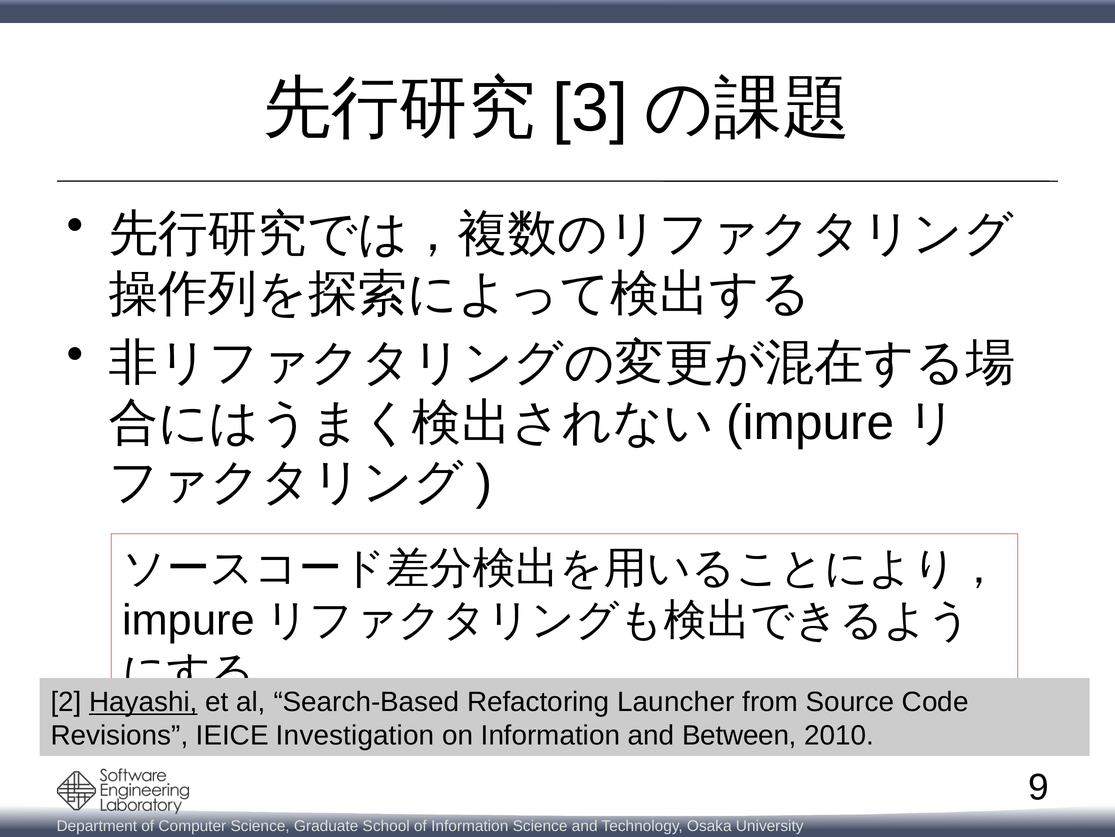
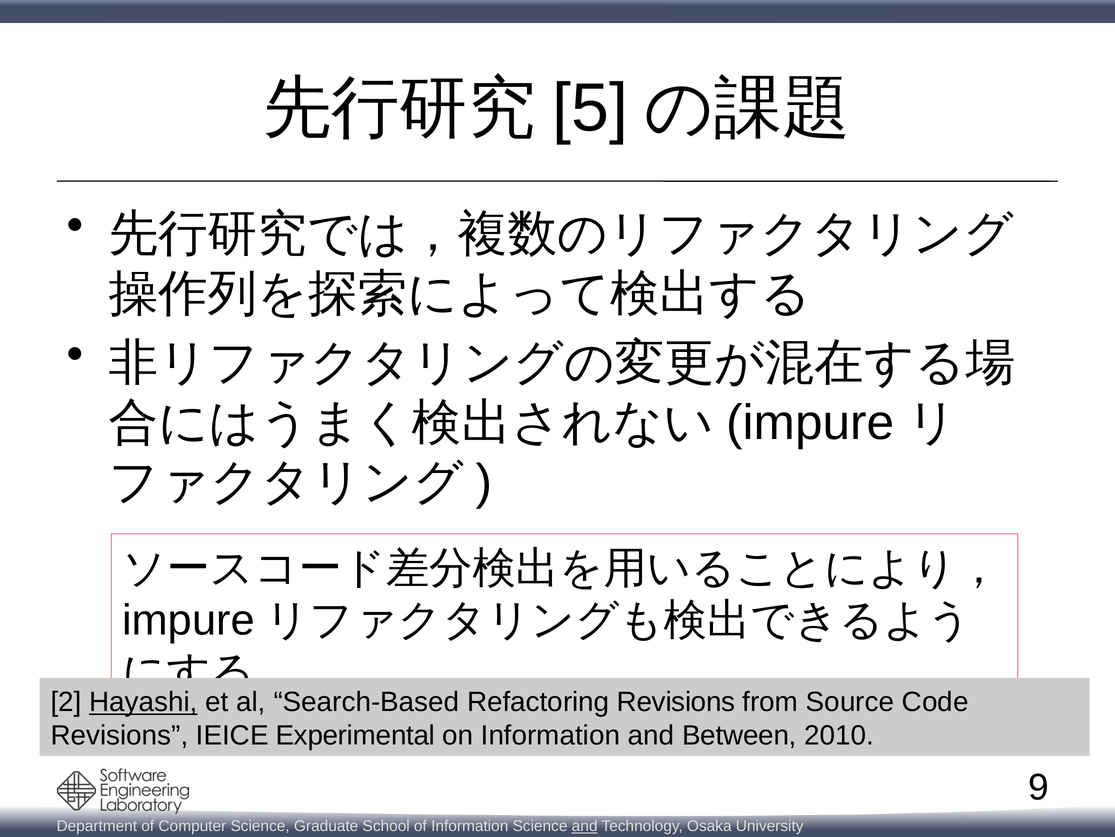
3: 3 -> 5 (590, 108)
Refactoring Launcher: Launcher -> Revisions (676, 702)
Investigation: Investigation -> Experimental (355, 735)
and underline: none -> present (585, 826)
